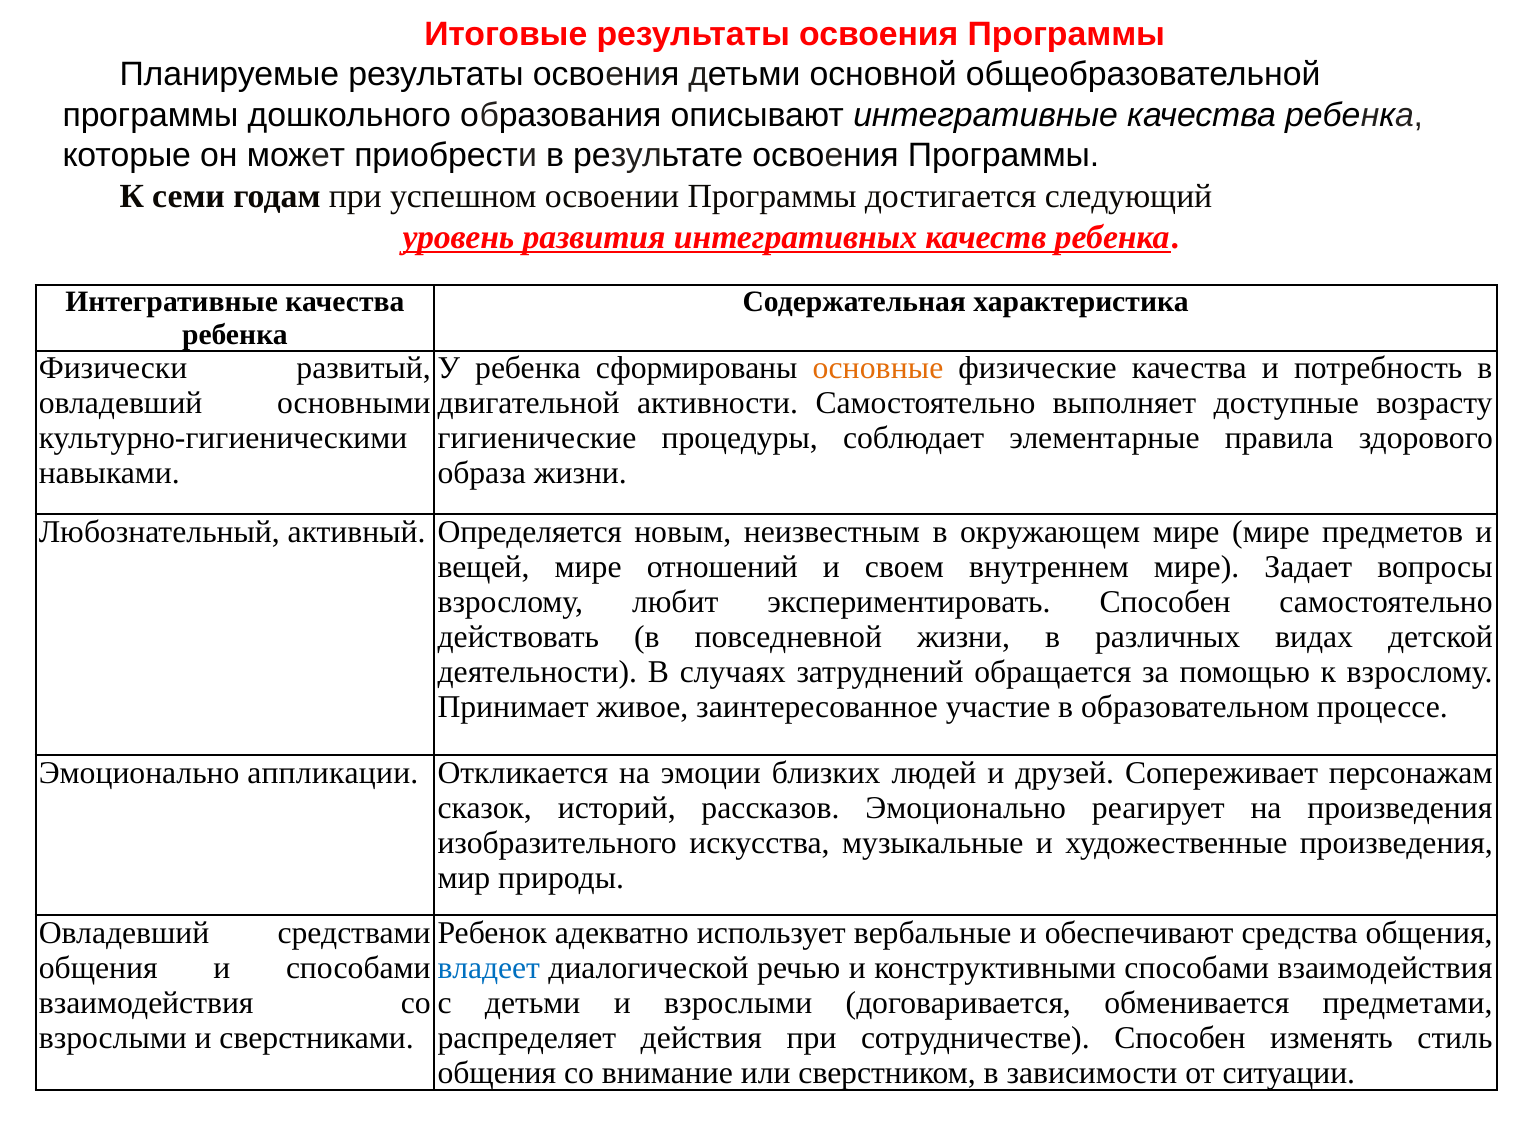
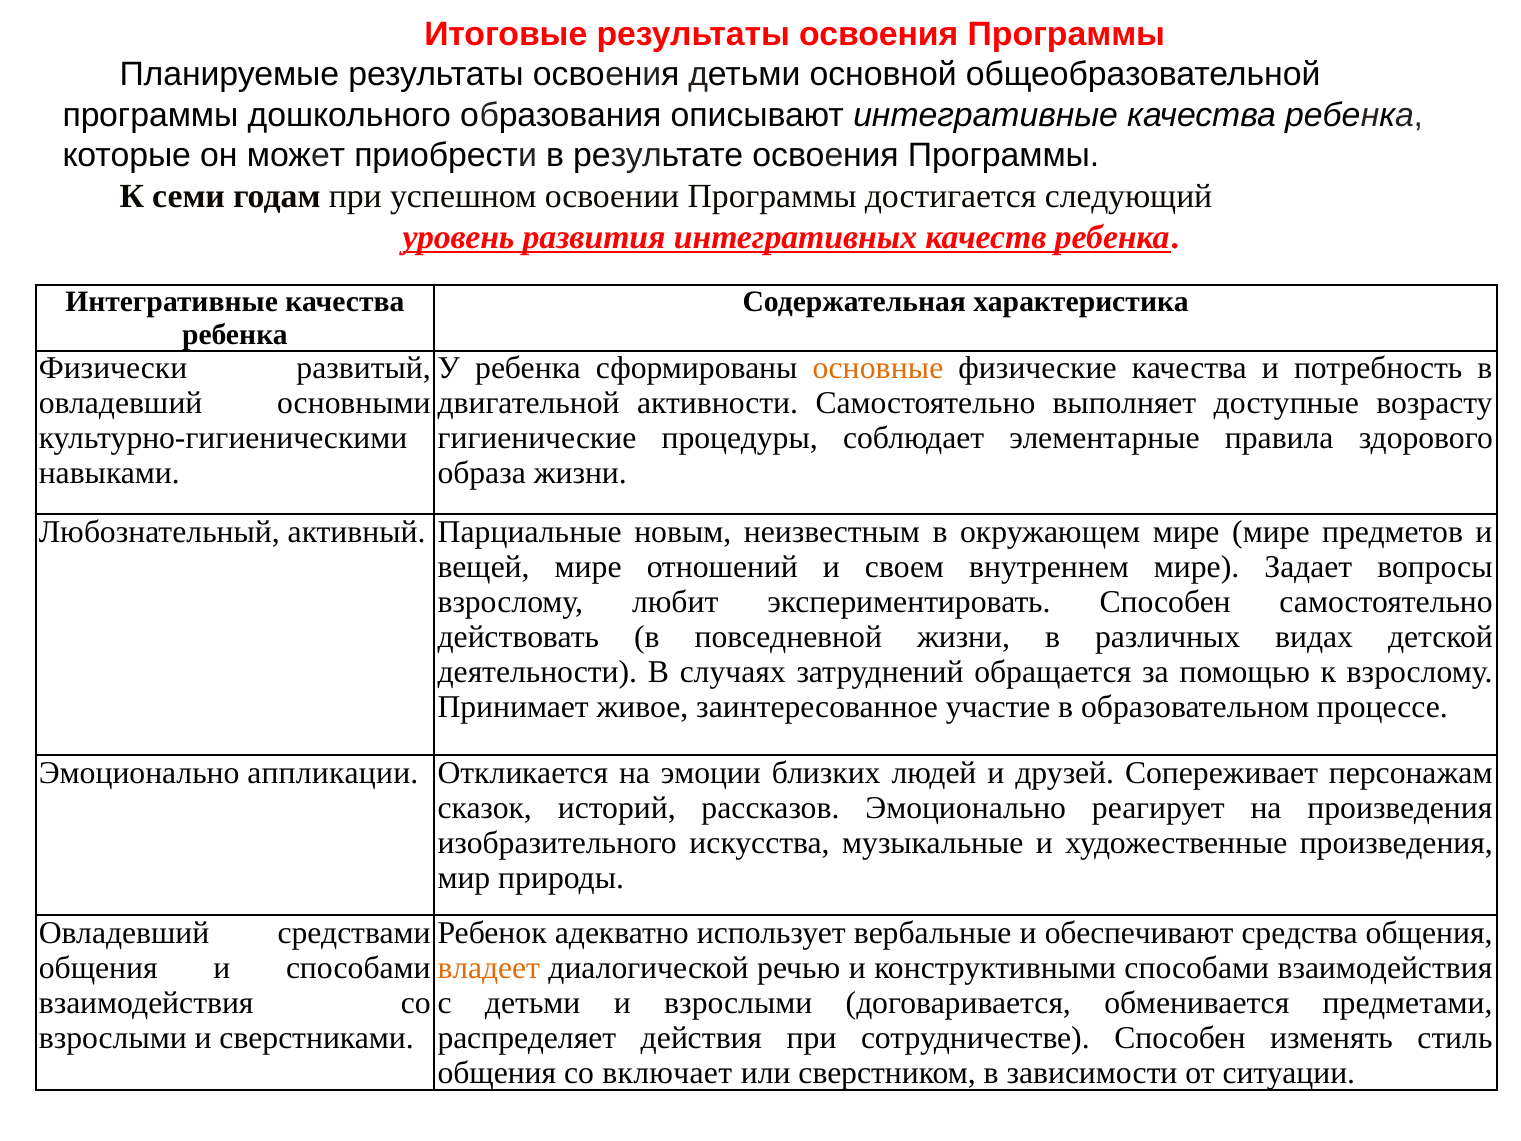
Определяется: Определяется -> Парциальные (530, 532)
владеет colour: blue -> orange (489, 968)
внимание: внимание -> включает (667, 1072)
